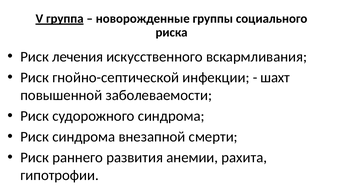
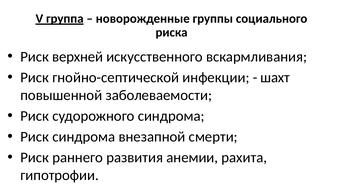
лечения: лечения -> верхней (78, 57)
